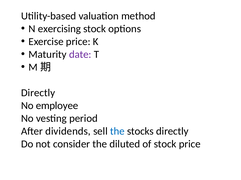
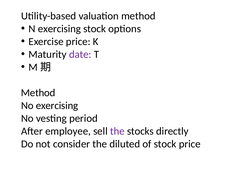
Directly: Directly -> Method (38, 93)
No employee: employee -> exercising (57, 106)
dividends: dividends -> employee (68, 132)
the colour: blue -> purple (117, 132)
